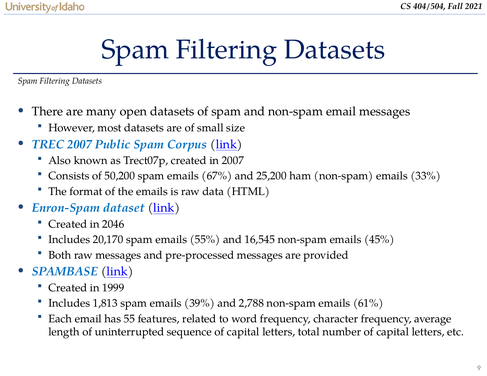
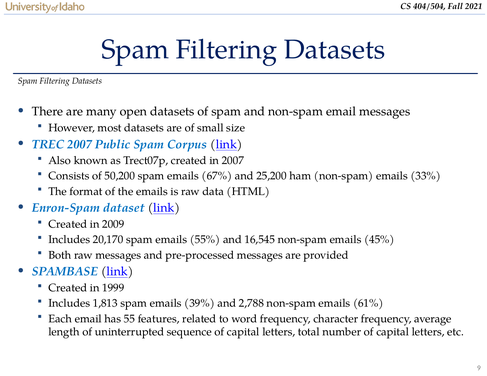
2046: 2046 -> 2009 (113, 224)
